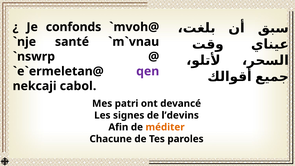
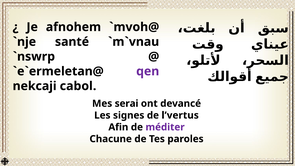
confonds: confonds -> afnohem (73, 27)
patri: patri -> serai (127, 103)
l’devins: l’devins -> l’vertus (180, 115)
méditer colour: orange -> purple (165, 127)
